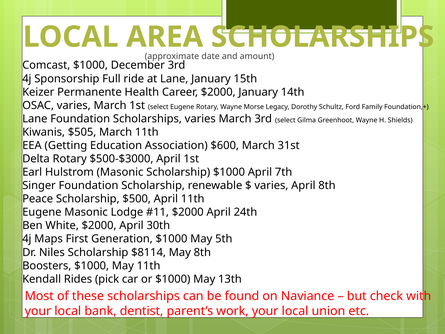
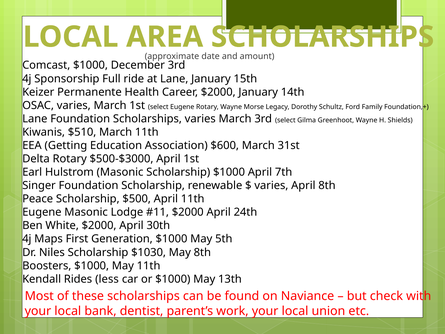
$505: $505 -> $510 (82, 132)
$8114: $8114 -> $1030 (149, 252)
pick: pick -> less (107, 279)
